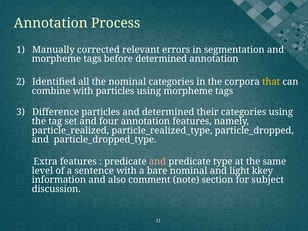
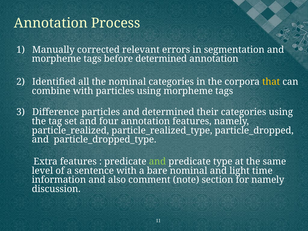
and colour: pink -> light green (157, 162)
kkey: kkey -> time (262, 171)
for subject: subject -> namely (268, 180)
